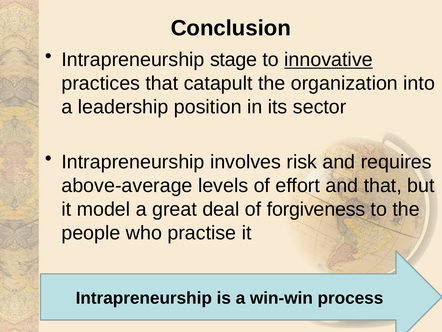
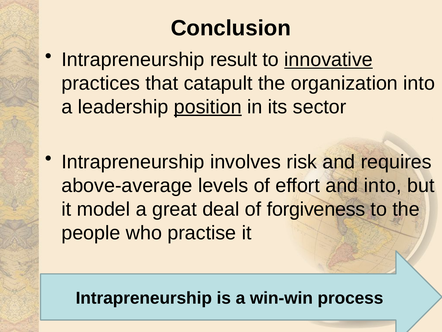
stage: stage -> result (234, 60)
position underline: none -> present (208, 107)
and that: that -> into (383, 185)
